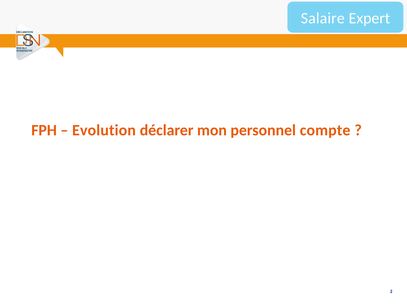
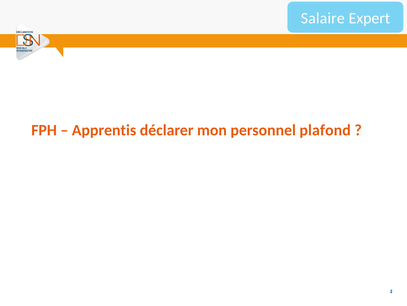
Evolution: Evolution -> Apprentis (104, 130)
compte: compte -> plafond (325, 130)
